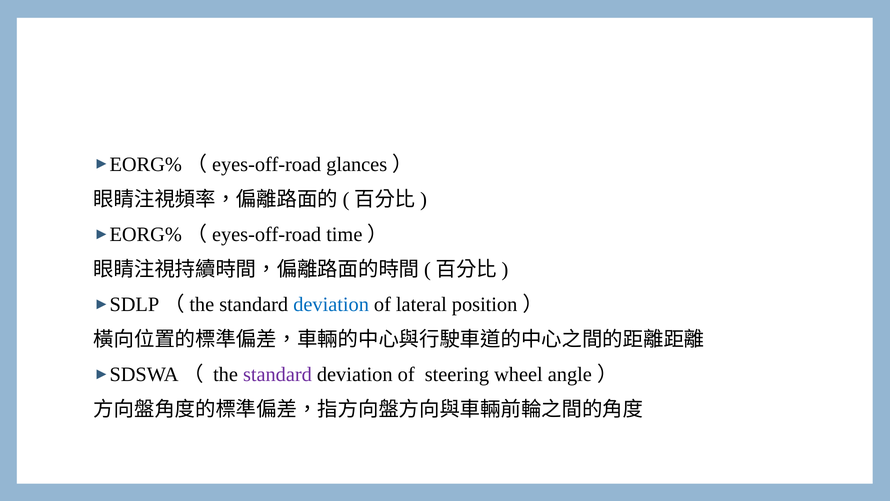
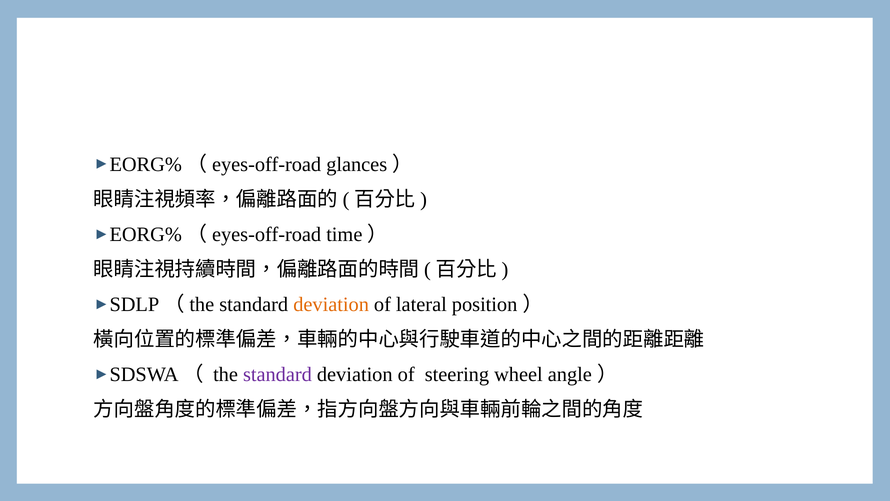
deviation colour: blue -> orange (331, 304)
